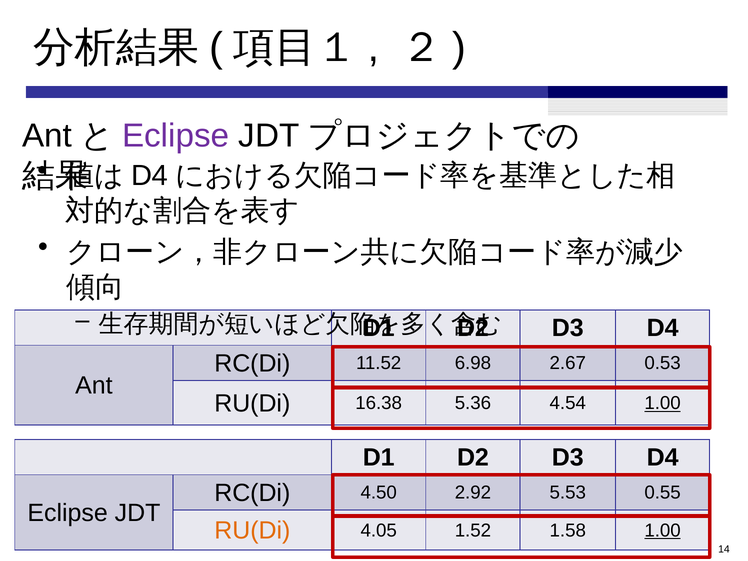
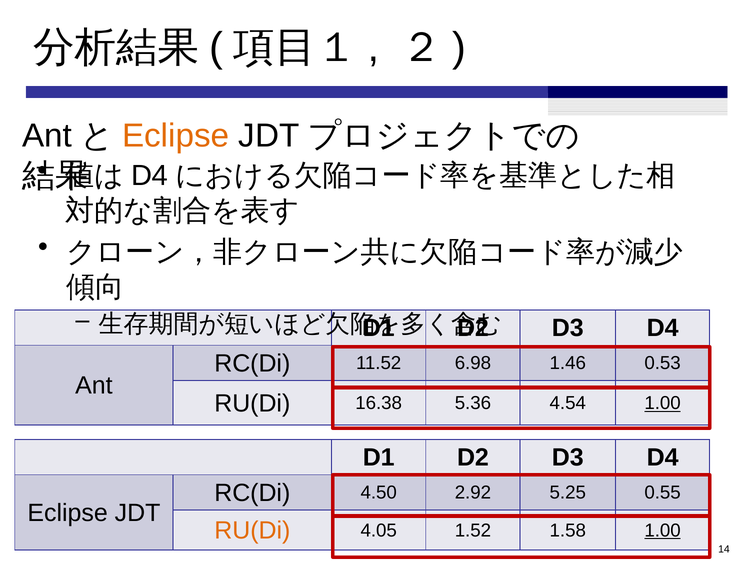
Eclipse colour: purple -> orange (176, 136)
2.67: 2.67 -> 1.46 (568, 363)
5.53: 5.53 -> 5.25 (568, 493)
